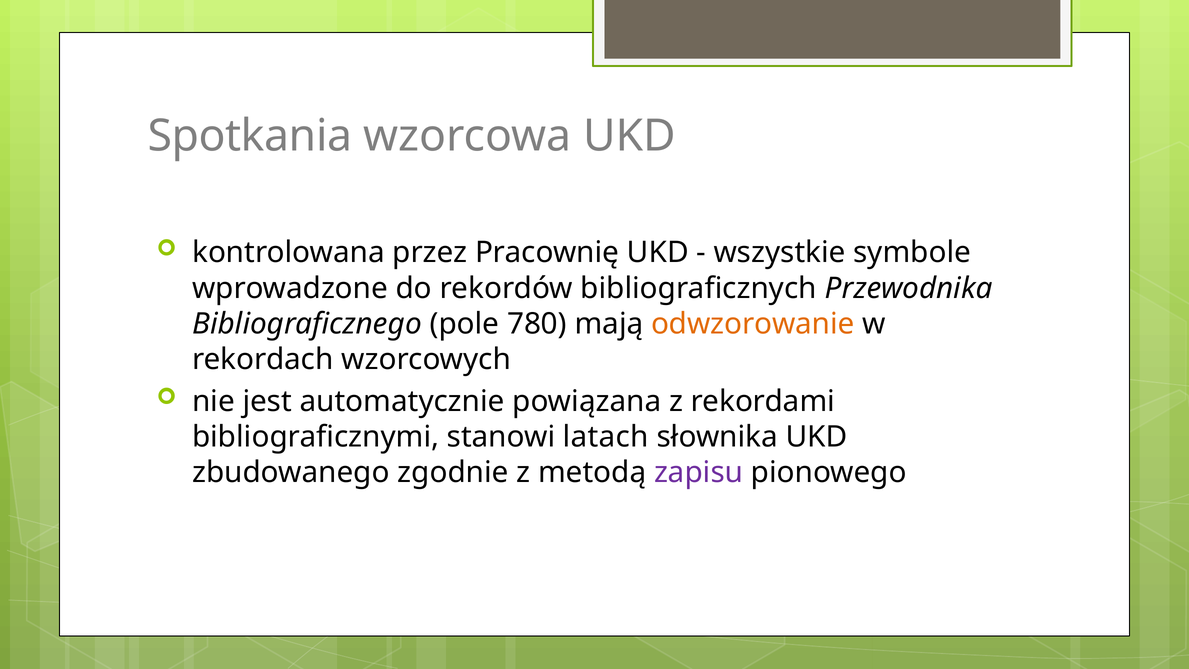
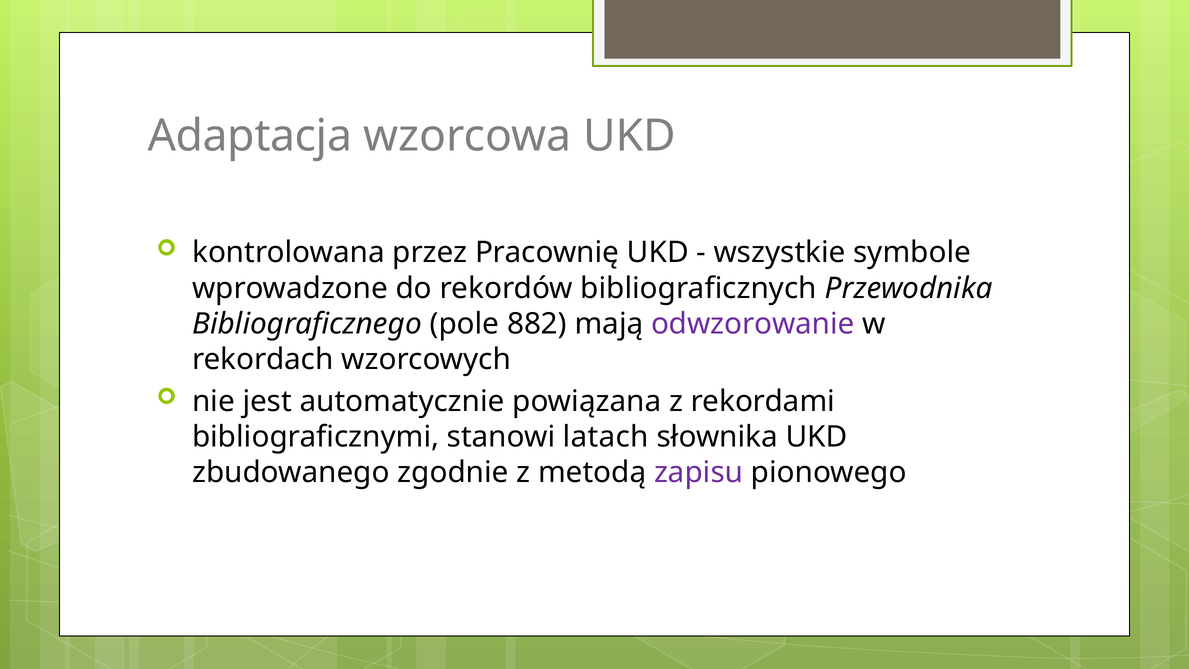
Spotkania: Spotkania -> Adaptacja (250, 136)
780: 780 -> 882 (537, 324)
odwzorowanie colour: orange -> purple (753, 324)
